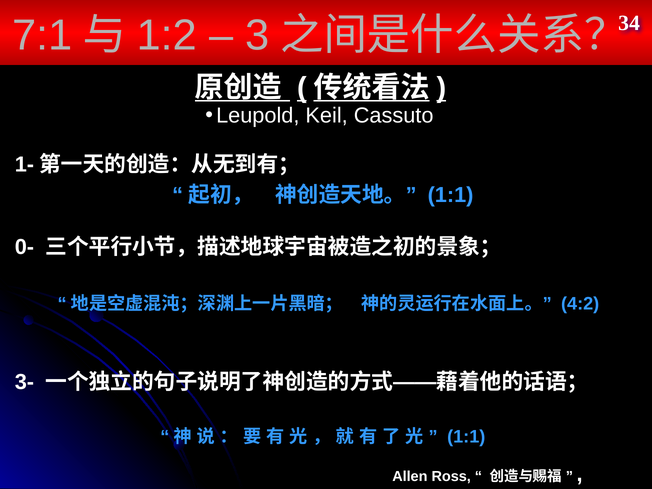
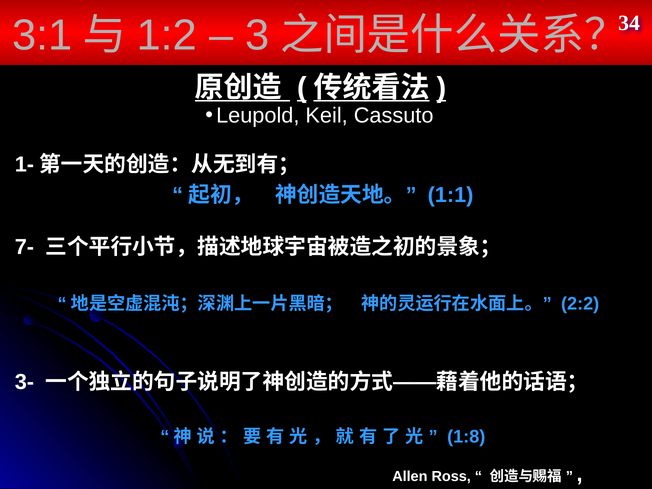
7:1: 7:1 -> 3:1 (42, 36)
0-: 0- -> 7- (24, 247)
4:2: 4:2 -> 2:2 (580, 304)
1:1: 1:1 -> 1:8 (466, 437)
